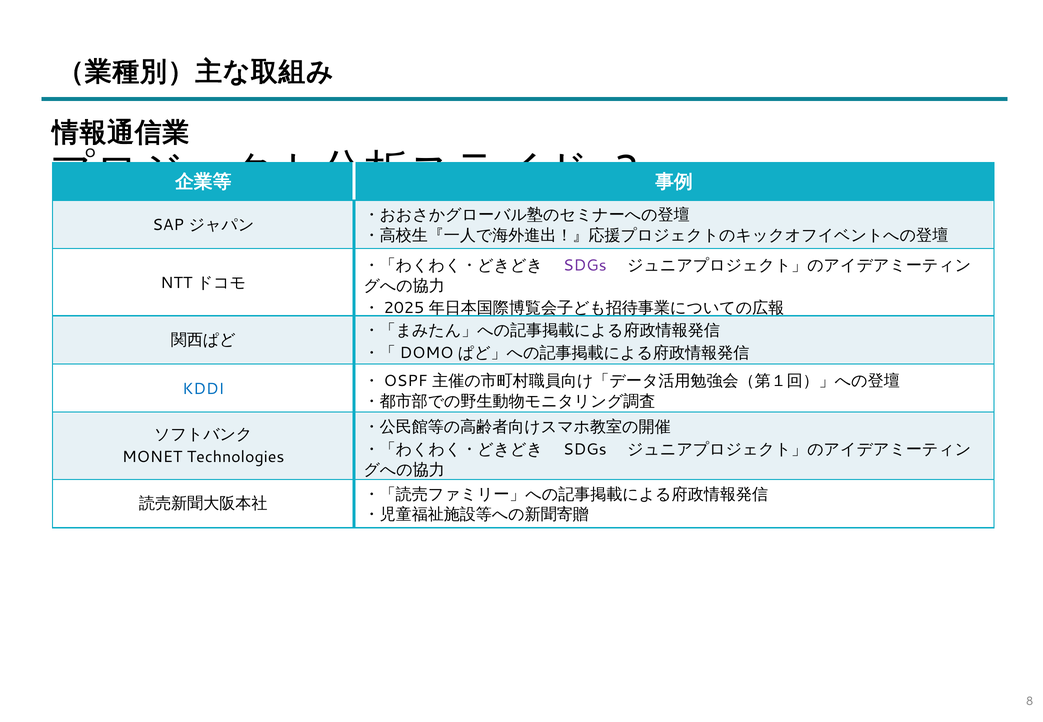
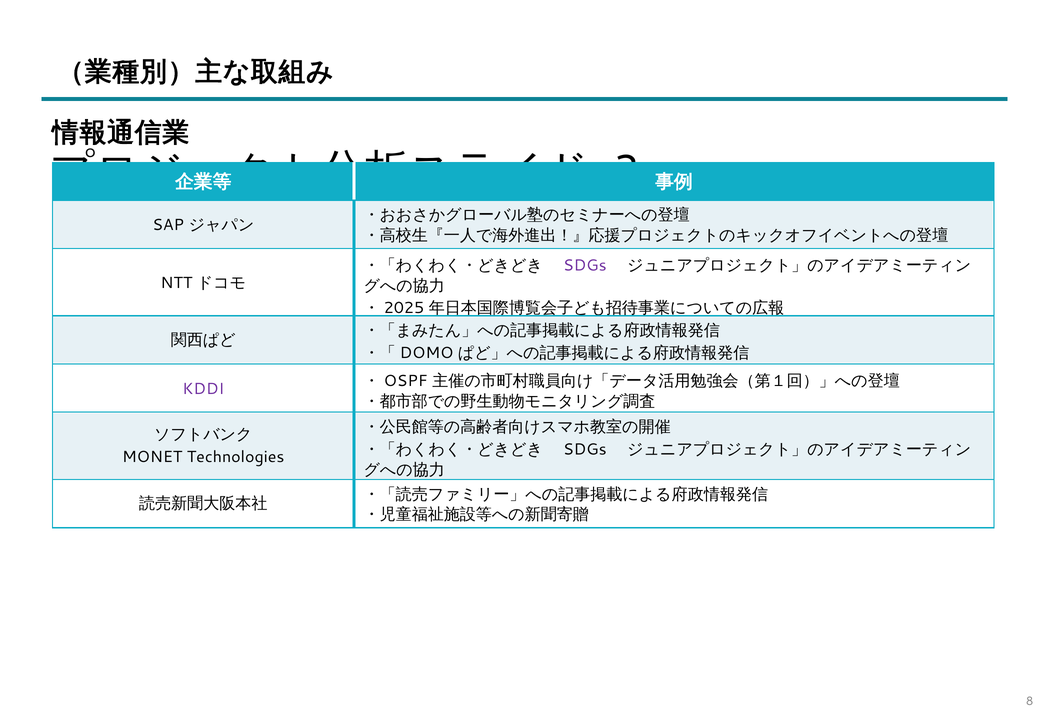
KDDI colour: blue -> purple (203, 389)
